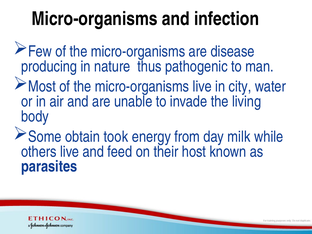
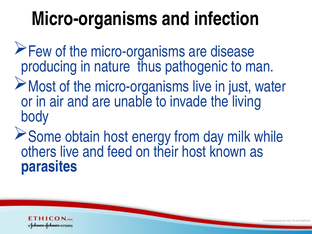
city: city -> just (240, 87)
obtain took: took -> host (116, 137)
